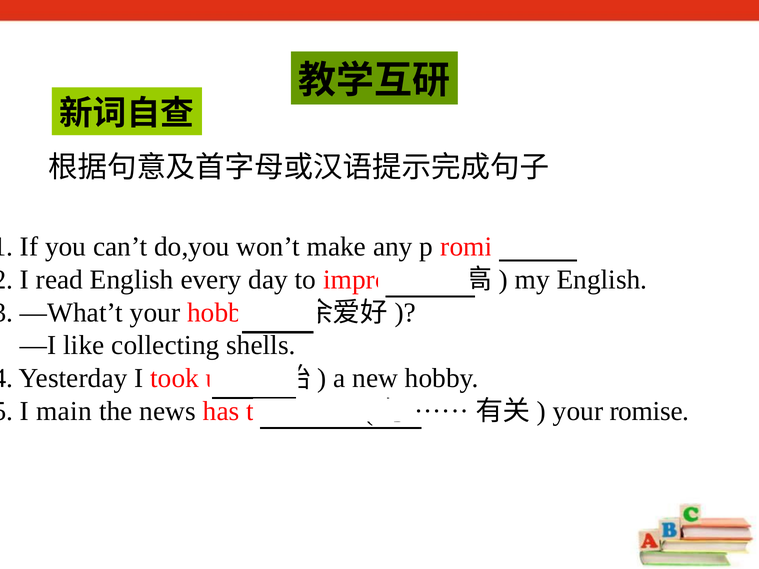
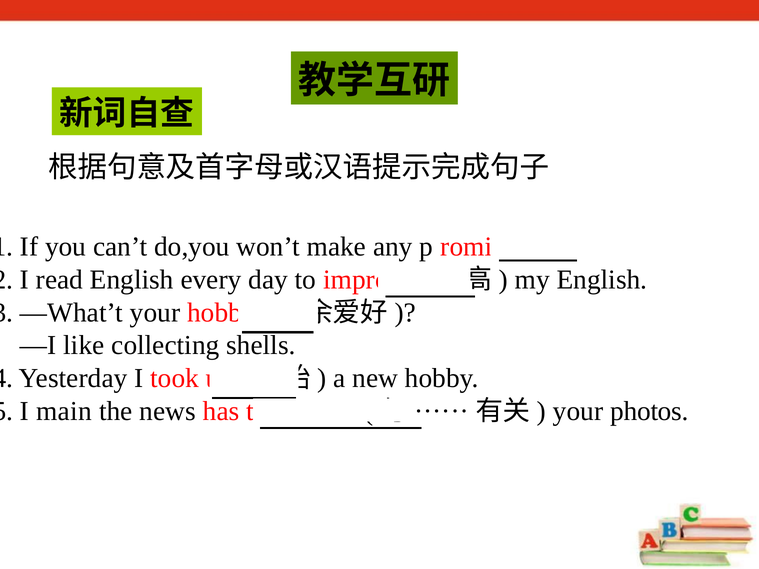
your romise: romise -> photos (649, 411)
